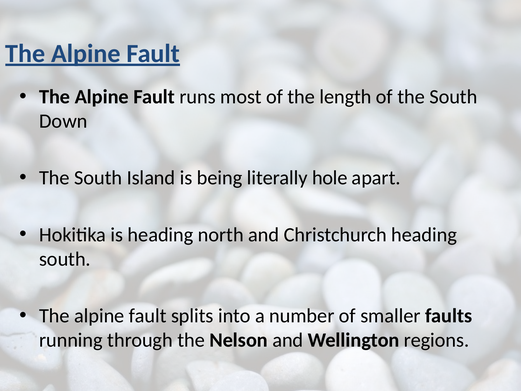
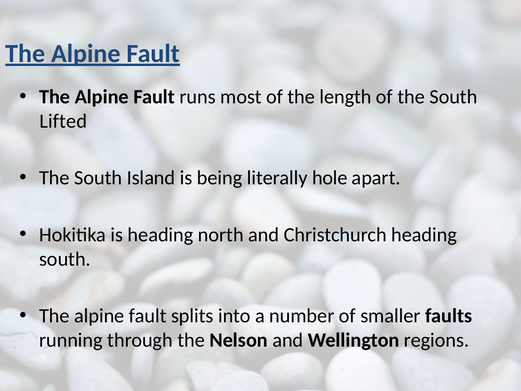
Down: Down -> Lifted (63, 121)
